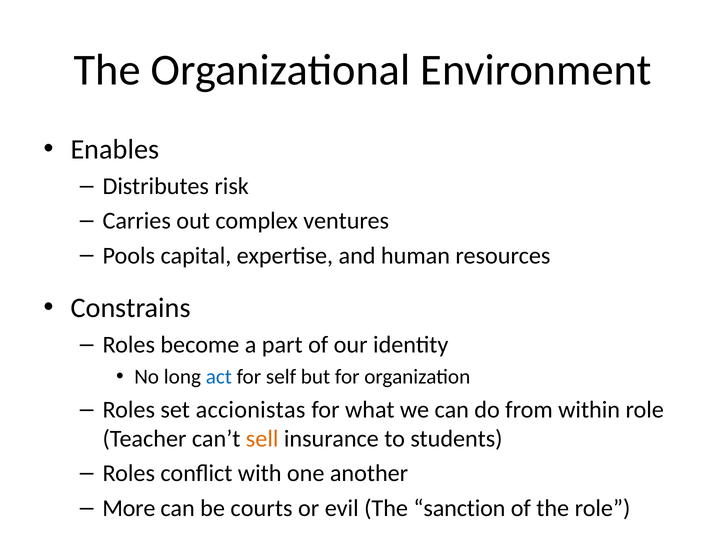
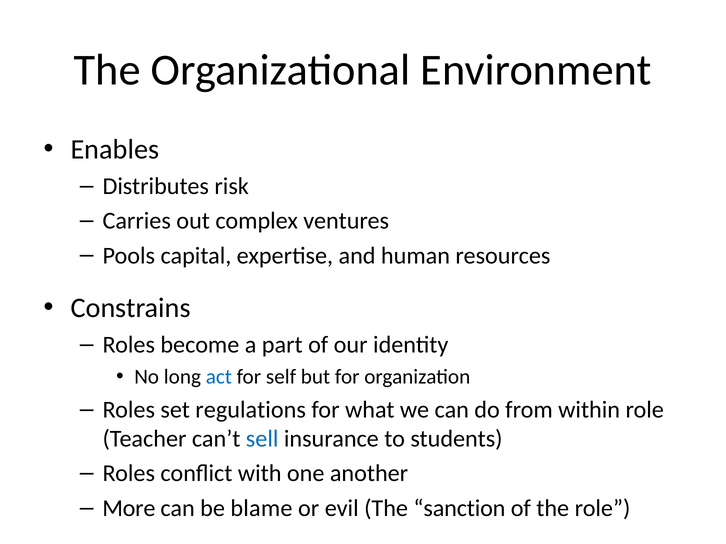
accionistas: accionistas -> regulations (251, 410)
sell colour: orange -> blue (262, 439)
courts: courts -> blame (261, 509)
